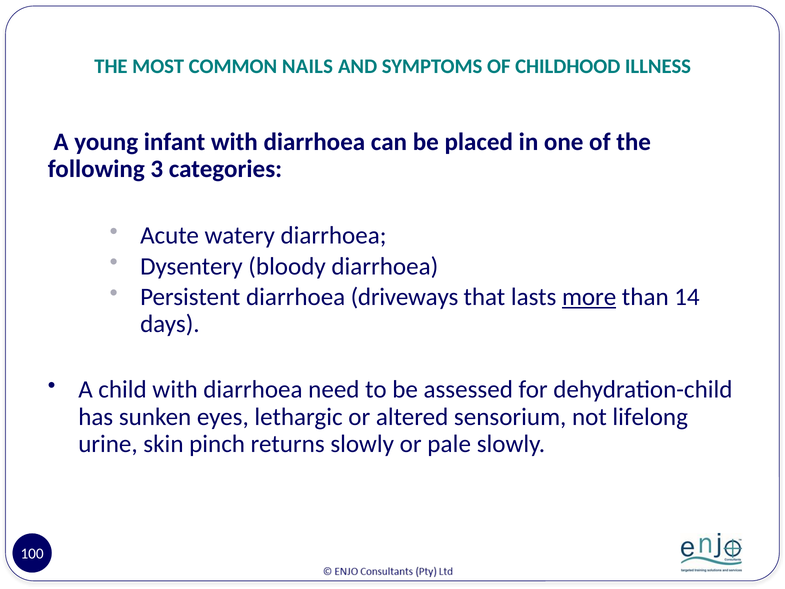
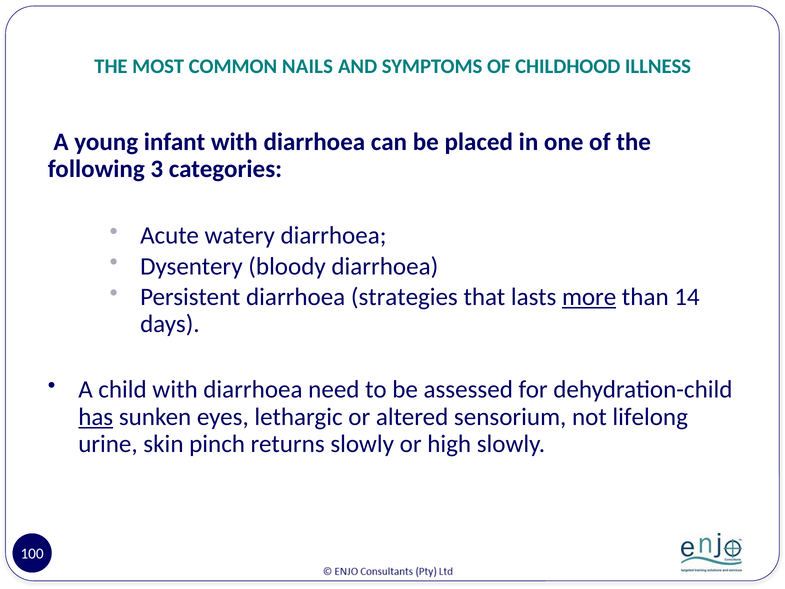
driveways: driveways -> strategies (404, 297)
has underline: none -> present (96, 417)
pale: pale -> high (449, 444)
